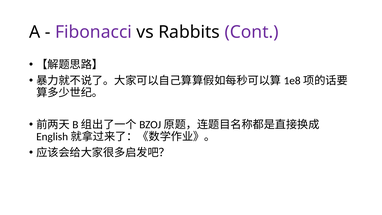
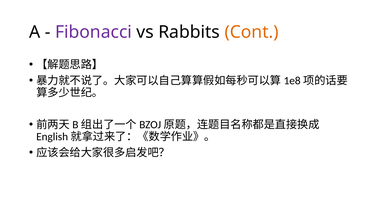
Cont colour: purple -> orange (252, 32)
